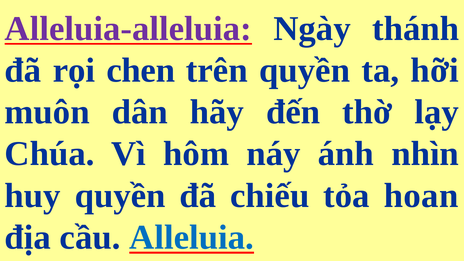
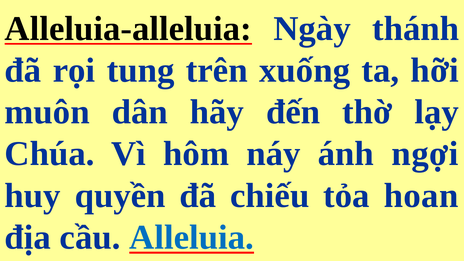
Alleluia-alleluia colour: purple -> black (128, 29)
chen: chen -> tung (141, 70)
trên quyền: quyền -> xuống (305, 70)
nhìn: nhìn -> ngợi (425, 154)
